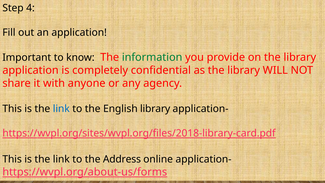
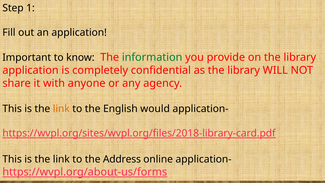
4: 4 -> 1 (30, 8)
link colour: blue -> orange (61, 109)
English library: library -> would (155, 109)
